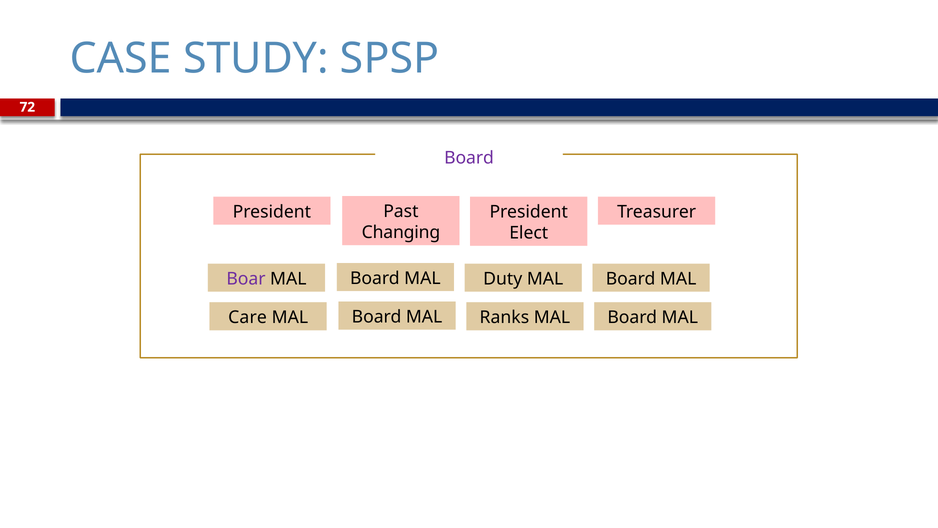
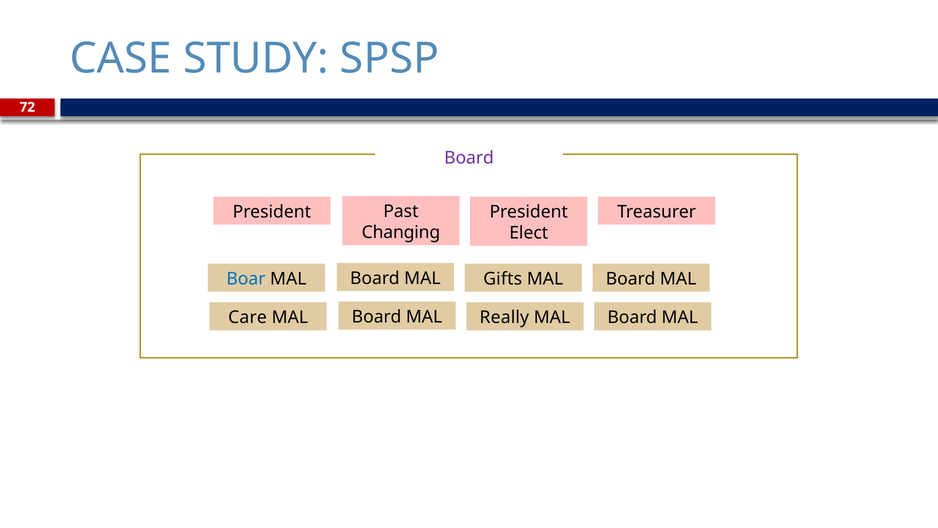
Boar colour: purple -> blue (246, 279)
Duty: Duty -> Gifts (503, 279)
Ranks: Ranks -> Really (504, 317)
